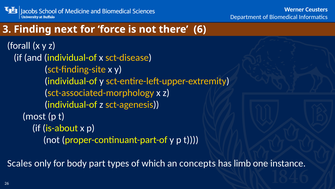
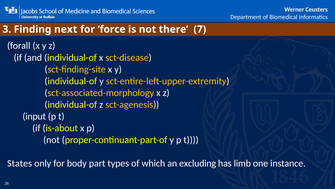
6: 6 -> 7 (200, 29)
most: most -> input (34, 116)
Scales: Scales -> States (20, 163)
concepts: concepts -> excluding (198, 163)
